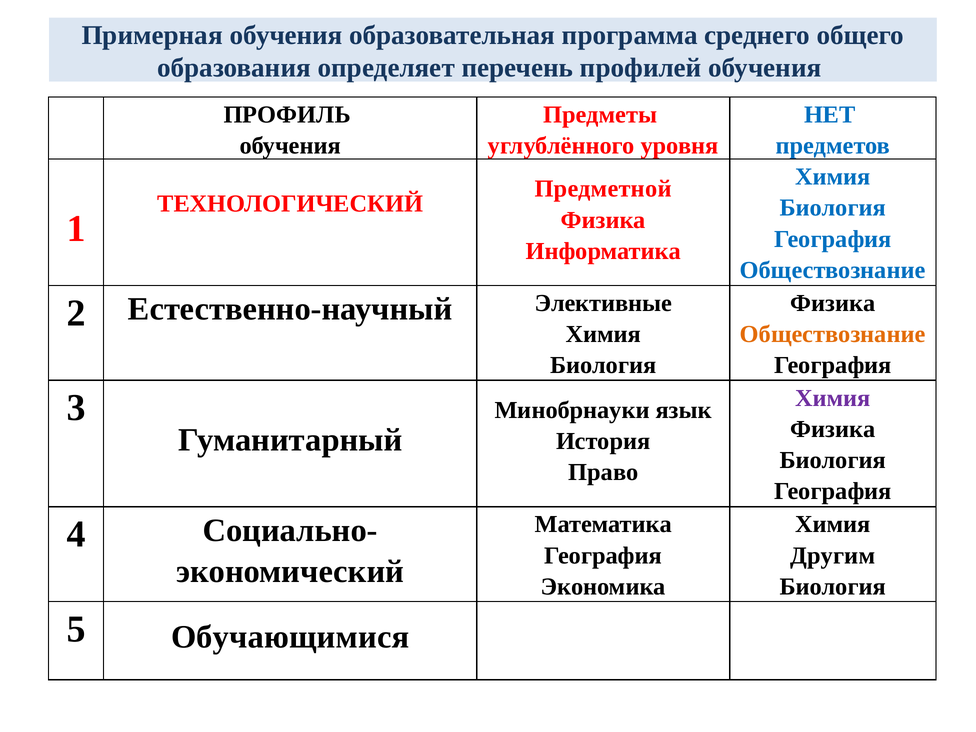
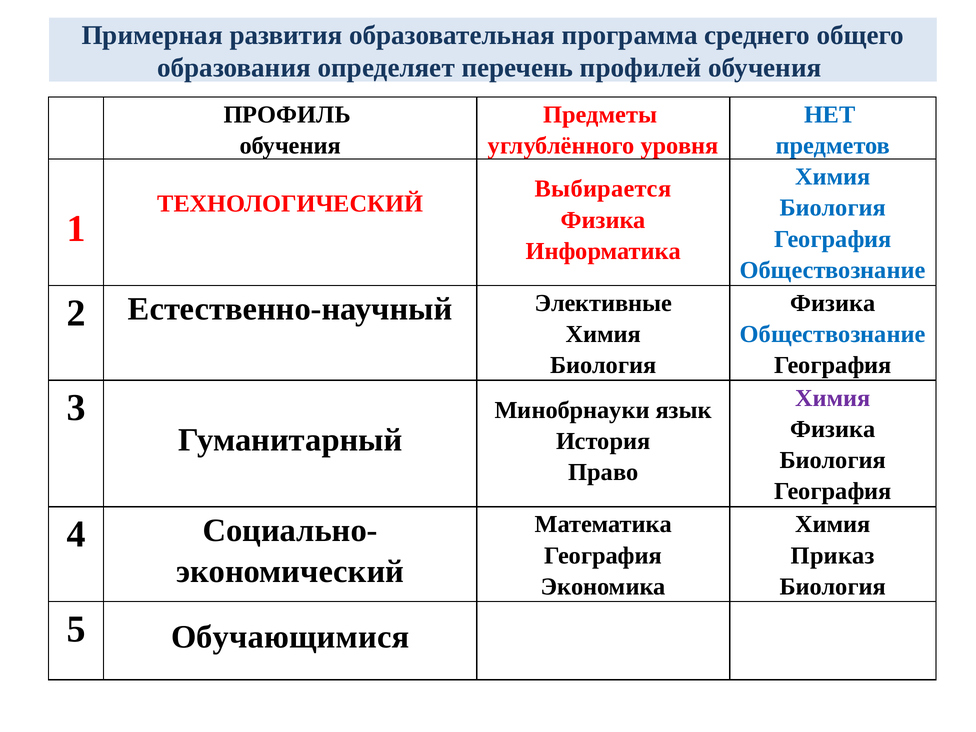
Примерная обучения: обучения -> развития (286, 35)
Предметной: Предметной -> Выбирается (603, 189)
Обществознание colour: orange -> blue (833, 334)
Другим: Другим -> Приказ (833, 555)
